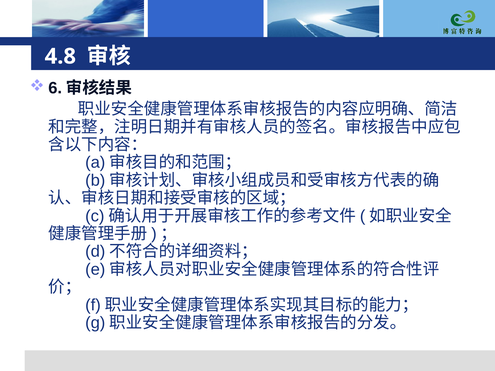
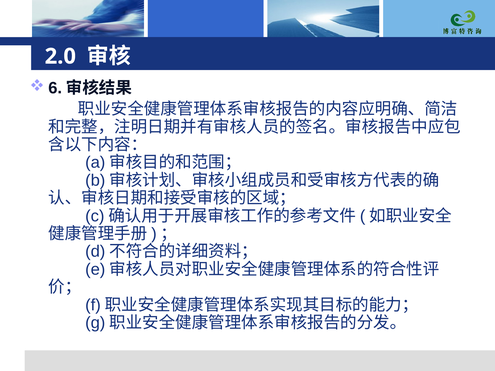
4.8: 4.8 -> 2.0 (60, 56)
